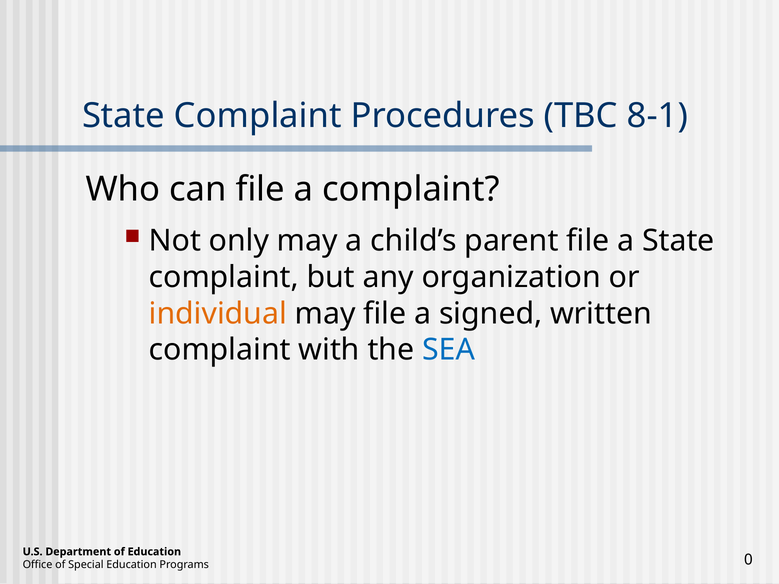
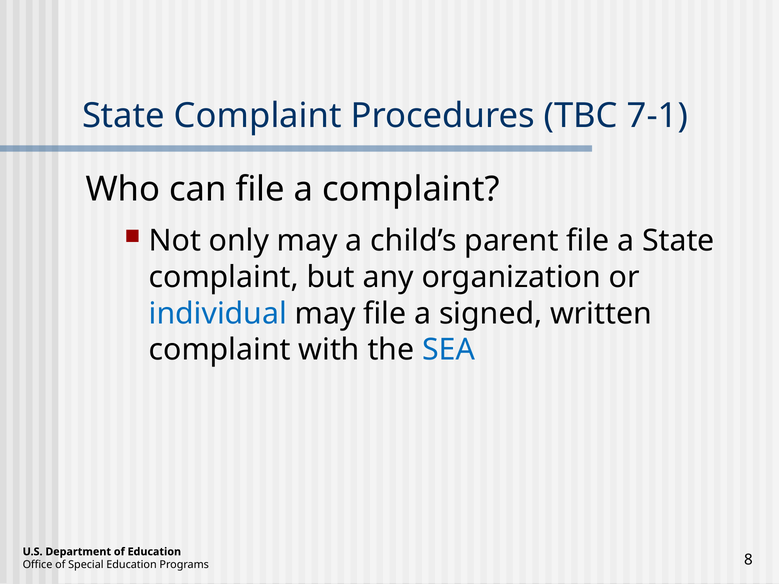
8-1: 8-1 -> 7-1 (657, 116)
individual colour: orange -> blue (218, 314)
0: 0 -> 8 (748, 560)
